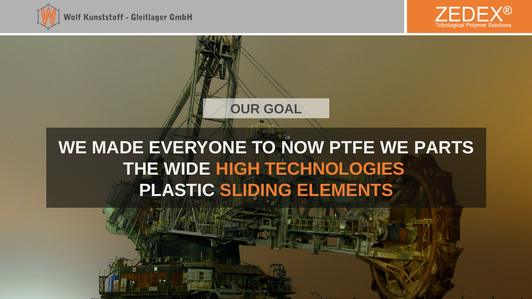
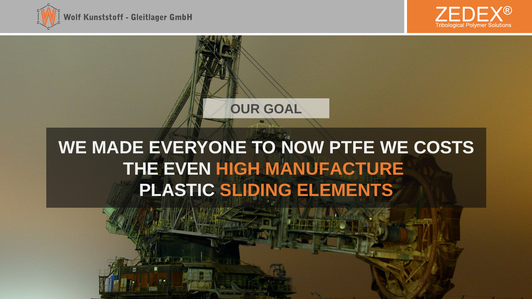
PARTS: PARTS -> COSTS (444, 148)
WIDE: WIDE -> EVEN (187, 169)
TECHNOLOGIES: TECHNOLOGIES -> MANUFACTURE (335, 169)
